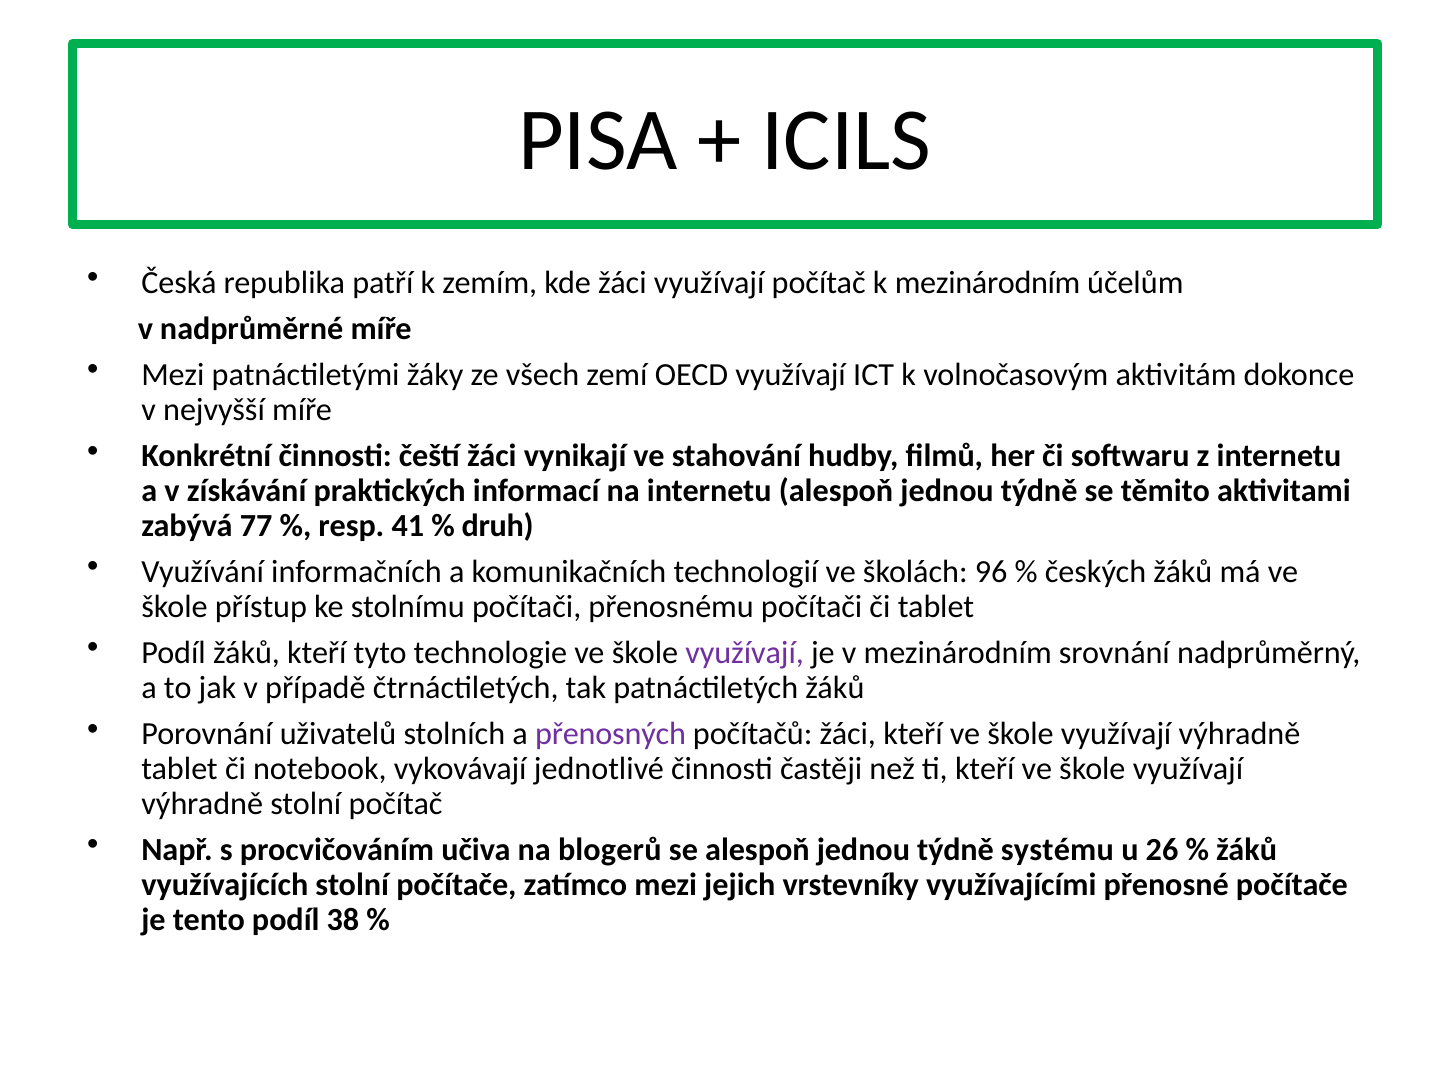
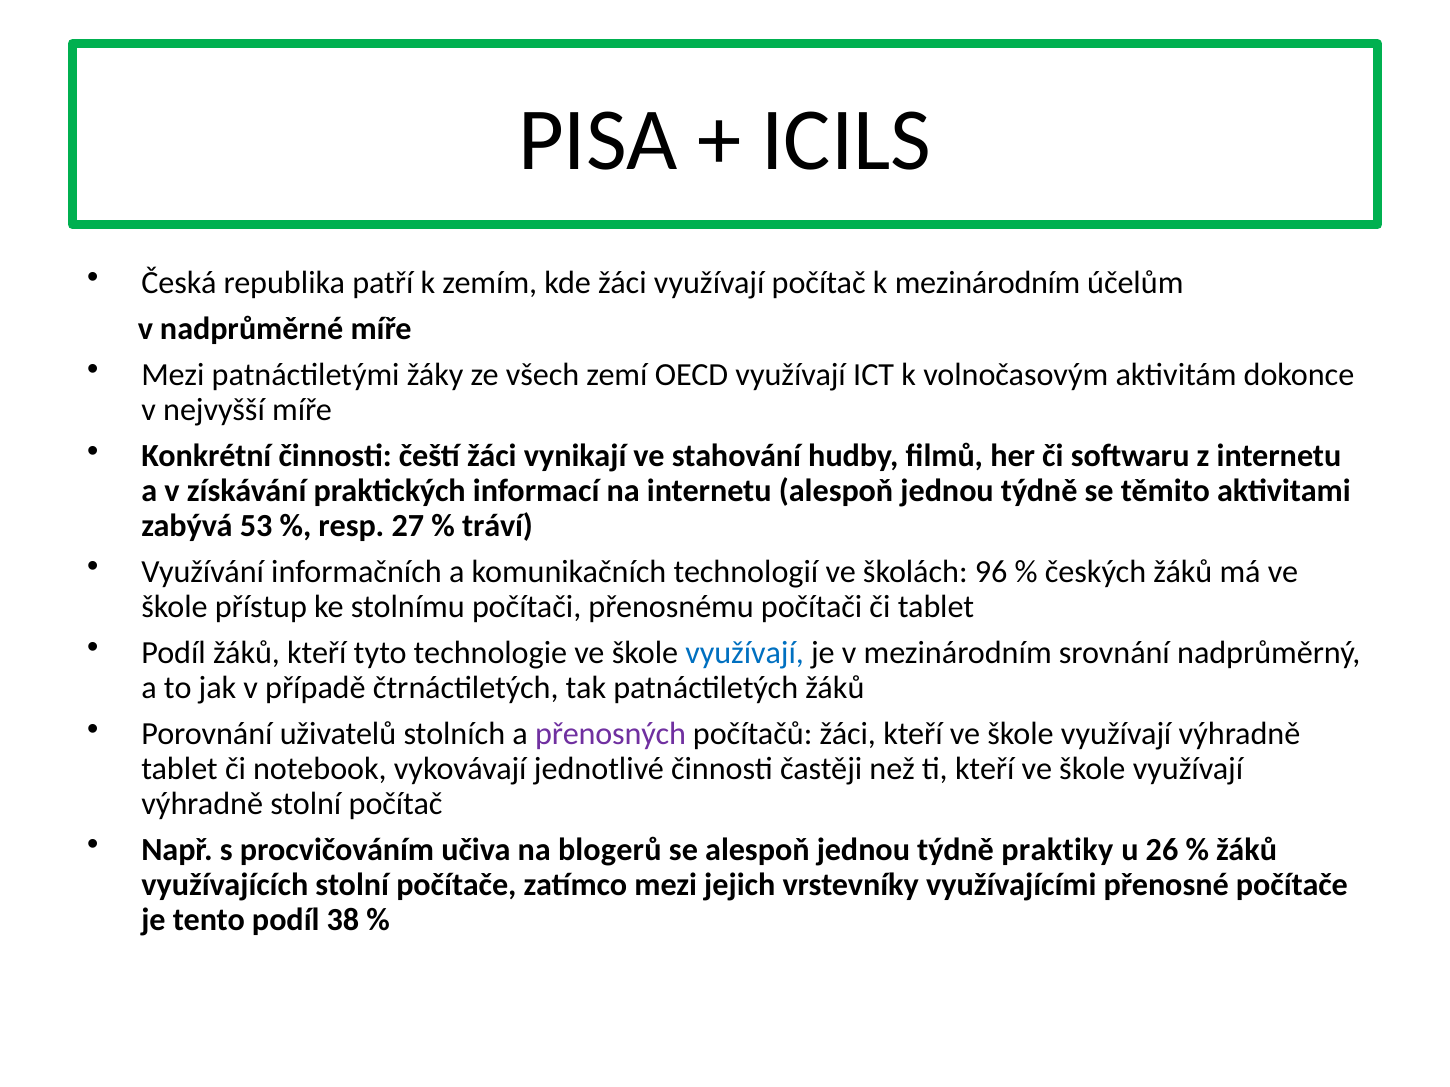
77: 77 -> 53 (256, 526)
41: 41 -> 27 (408, 526)
druh: druh -> tráví (497, 526)
využívají colour: purple -> blue (745, 653)
systému: systému -> praktiky (1057, 850)
